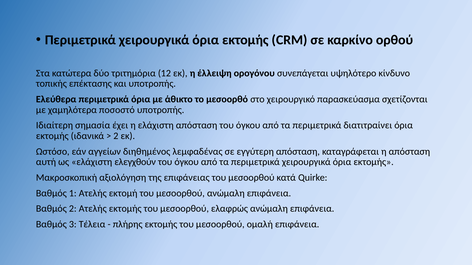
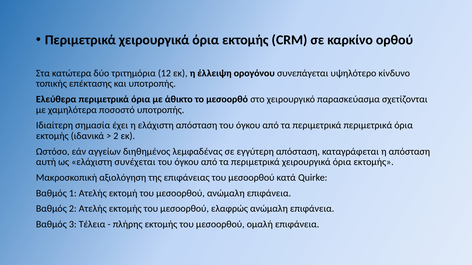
περιμετρικά διατιτραίνει: διατιτραίνει -> περιμετρικά (368, 126)
ελεγχθούν: ελεγχθούν -> συνέχεται (135, 162)
